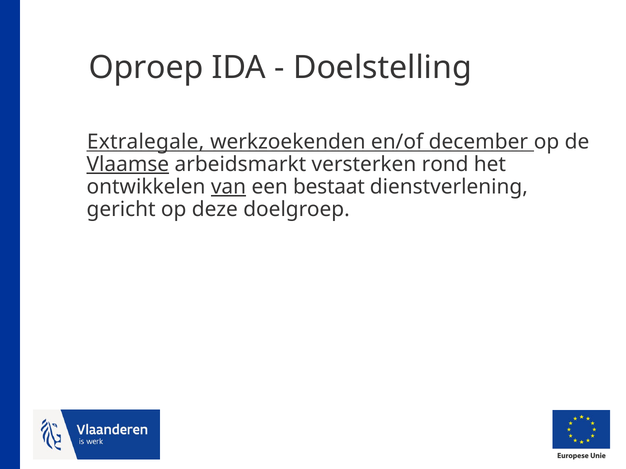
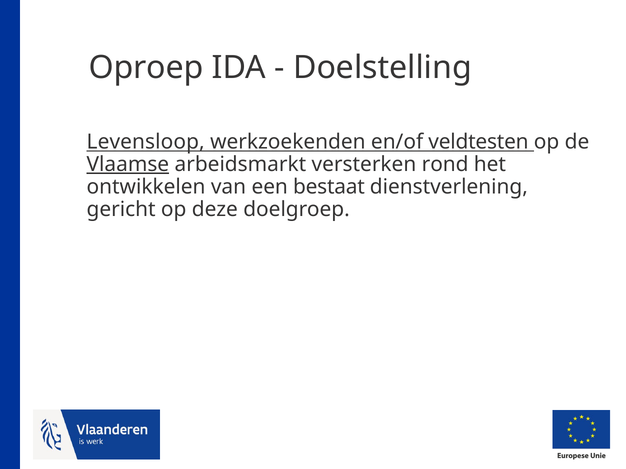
Extralegale: Extralegale -> Levensloop (146, 142)
december: december -> veldtesten (478, 142)
van underline: present -> none (228, 187)
